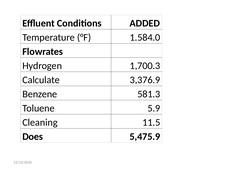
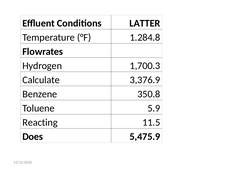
ADDED: ADDED -> LATTER (145, 23)
1.584.0: 1.584.0 -> 1.284.8 (145, 37)
581.3: 581.3 -> 350.8 (149, 94)
Cleaning: Cleaning -> Reacting (40, 122)
